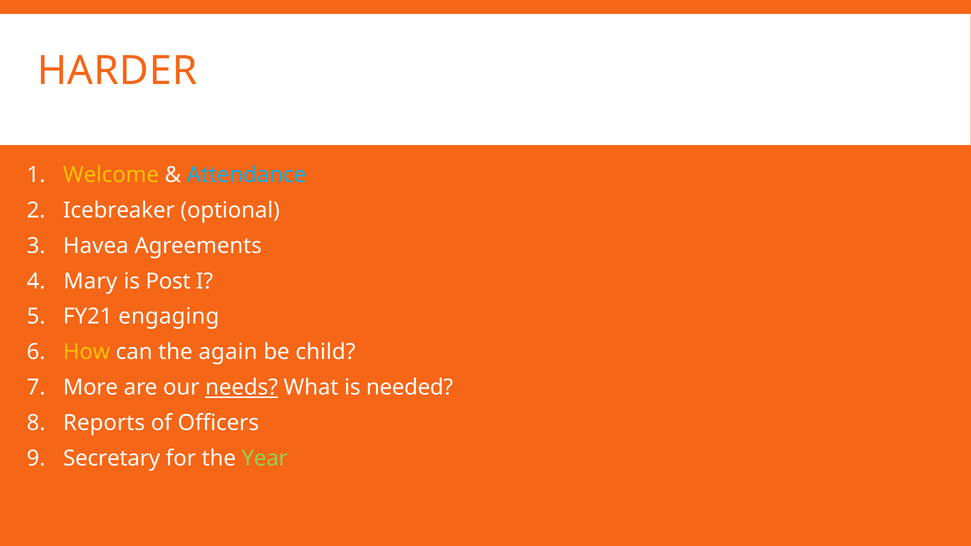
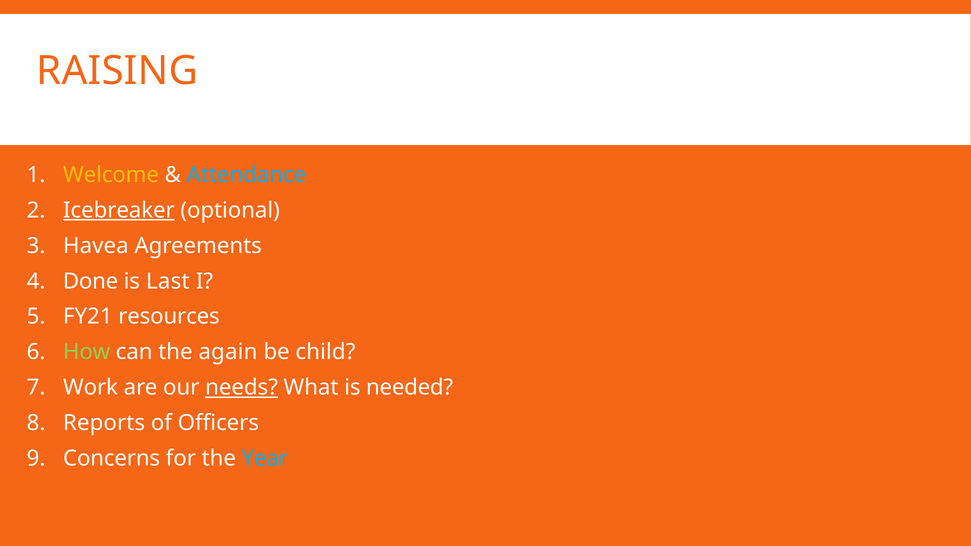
HARDER: HARDER -> RAISING (117, 71)
Icebreaker underline: none -> present (119, 210)
Mary: Mary -> Done (91, 281)
Post: Post -> Last (168, 281)
engaging: engaging -> resources (169, 317)
How colour: yellow -> light green (87, 352)
More: More -> Work (91, 388)
Secretary: Secretary -> Concerns (112, 459)
Year colour: light green -> light blue (265, 459)
